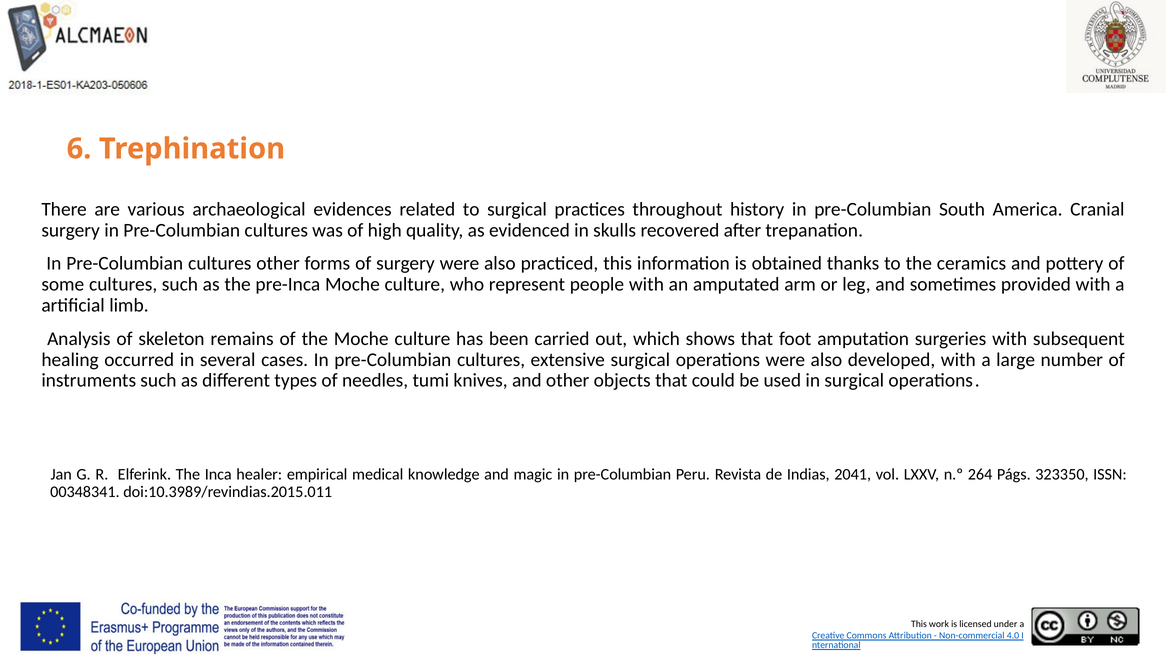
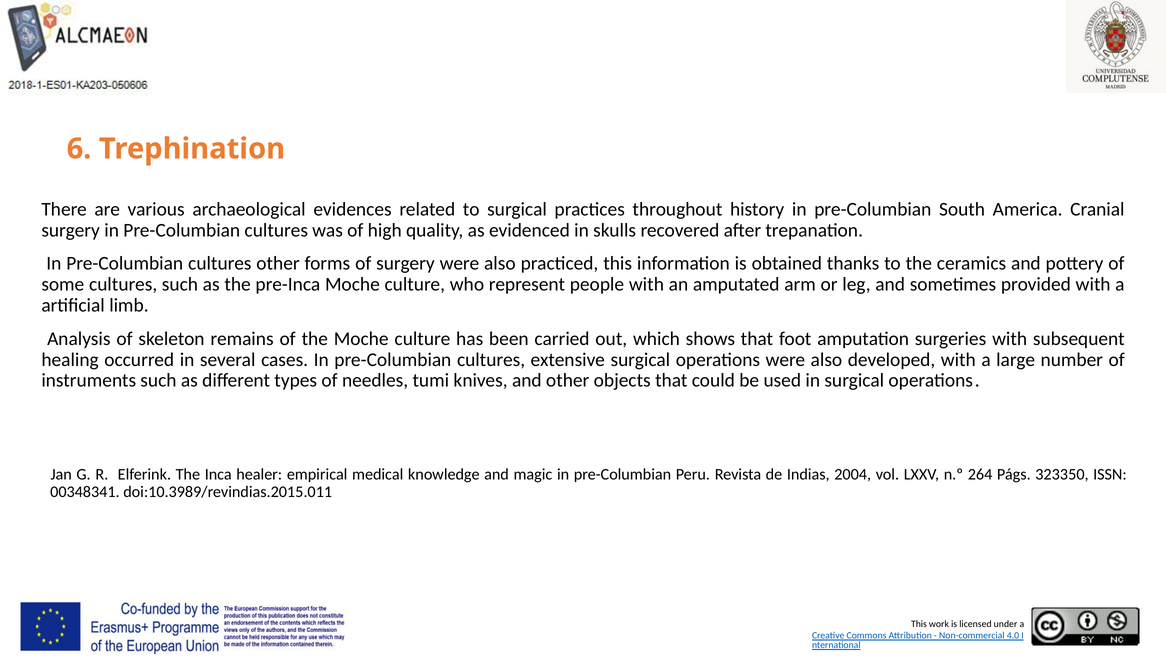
2041: 2041 -> 2004 (853, 475)
